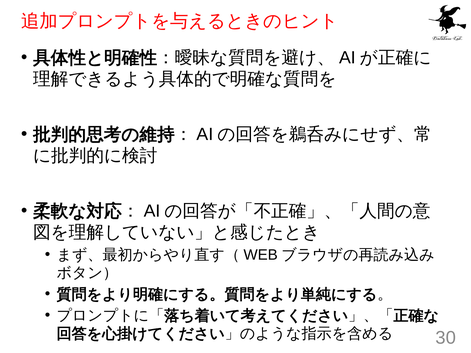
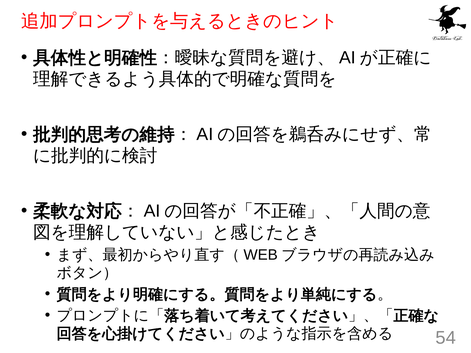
30: 30 -> 54 (446, 338)
